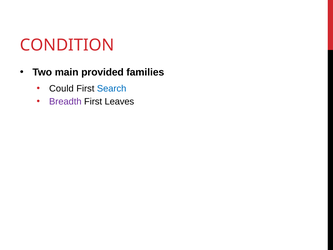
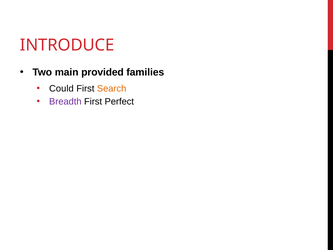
CONDITION: CONDITION -> INTRODUCE (67, 45)
Search colour: blue -> orange (112, 89)
Leaves: Leaves -> Perfect (119, 101)
